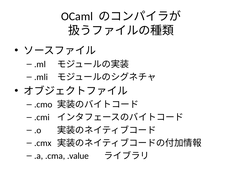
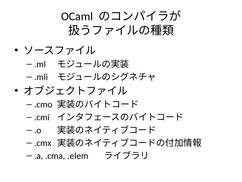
.value: .value -> .elem (78, 155)
